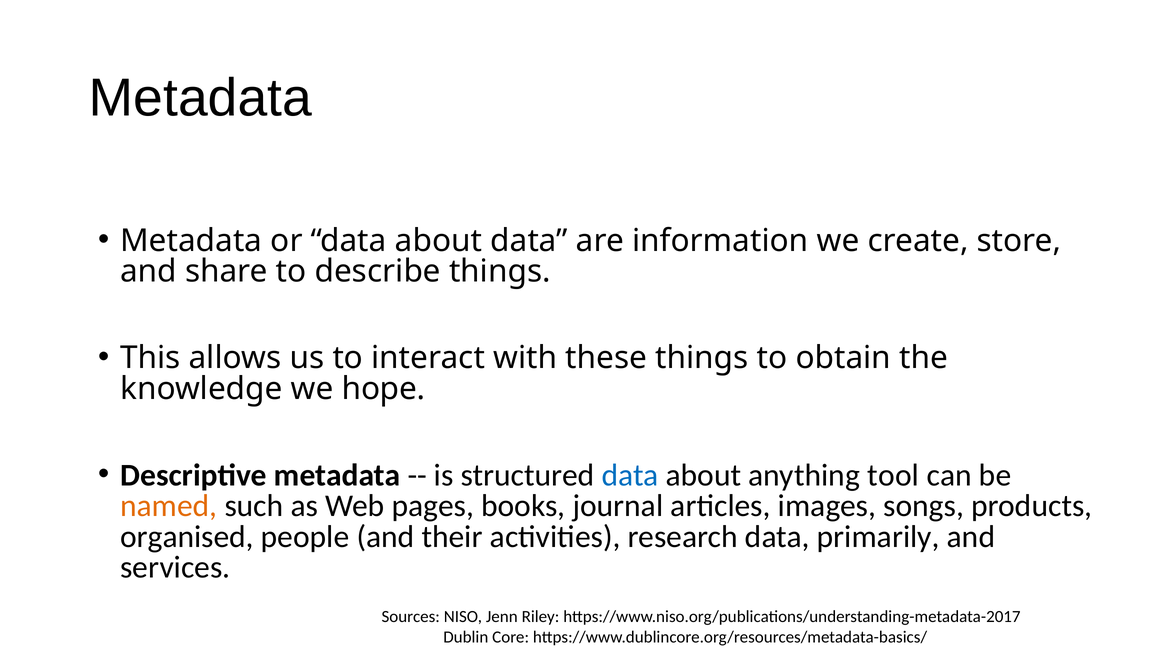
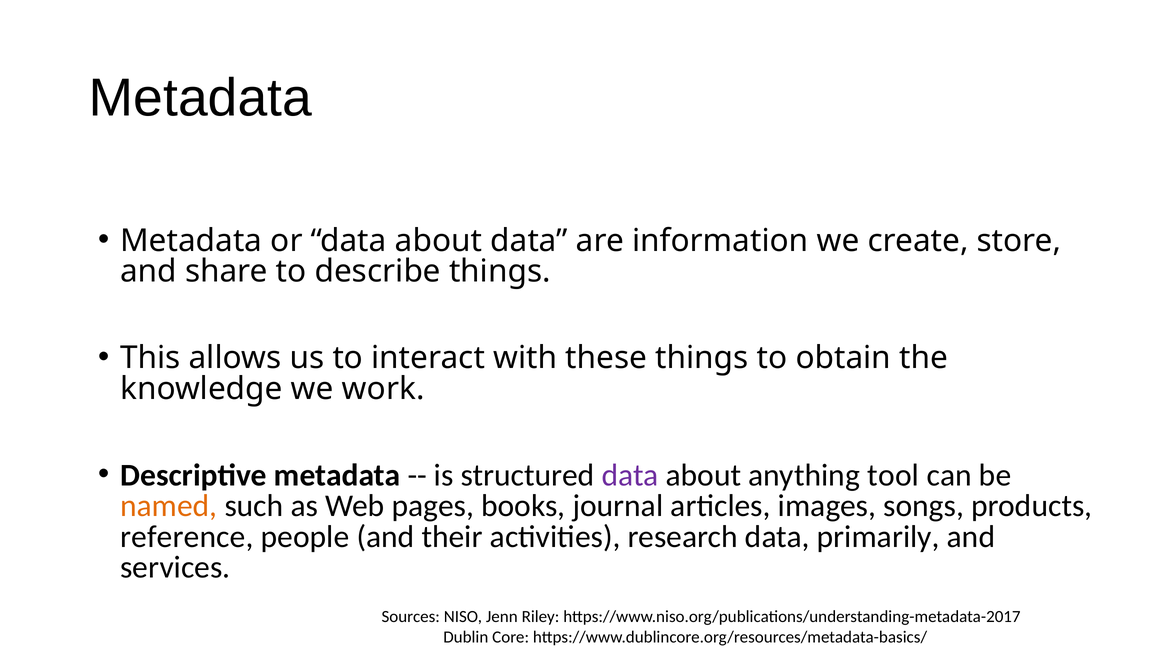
hope: hope -> work (383, 389)
data colour: blue -> purple (630, 476)
organised: organised -> reference (187, 537)
